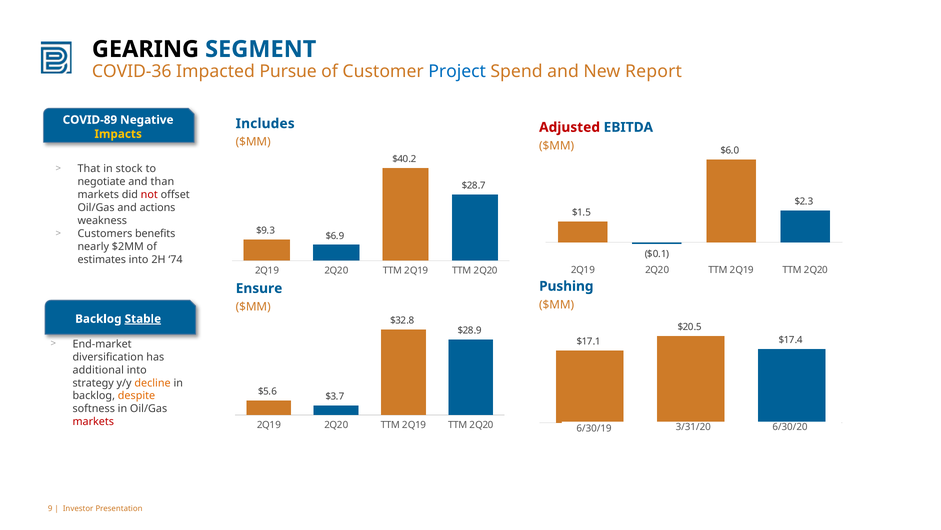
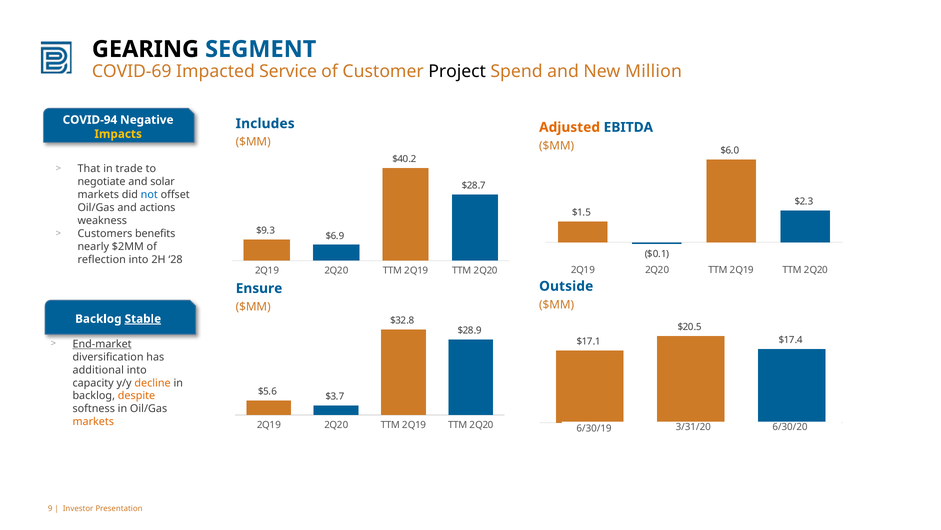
COVID-36: COVID-36 -> COVID-69 (132, 71)
Pursue: Pursue -> Service (288, 71)
Project colour: blue -> black (457, 71)
Report: Report -> Million (653, 71)
COVID-89: COVID-89 -> COVID-94 (90, 120)
Adjusted colour: red -> orange (570, 127)
stock: stock -> trade (129, 169)
than: than -> solar (163, 182)
not colour: red -> blue (149, 194)
estimates: estimates -> reflection (102, 259)
74: 74 -> 28 (176, 259)
Pushing: Pushing -> Outside (566, 286)
End-market underline: none -> present (102, 344)
strategy: strategy -> capacity (93, 382)
markets colour: red -> orange (93, 421)
